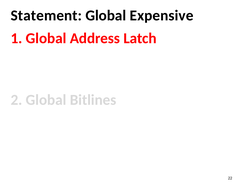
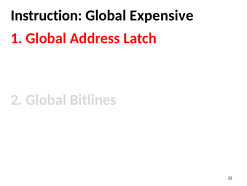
Statement: Statement -> Instruction (46, 15)
